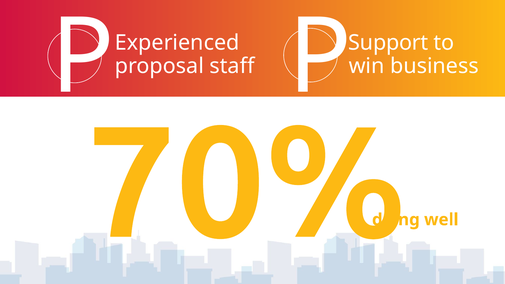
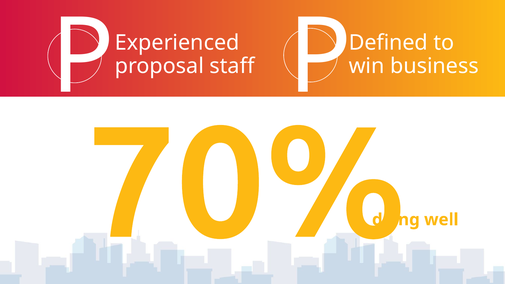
Support: Support -> Defined (388, 43)
